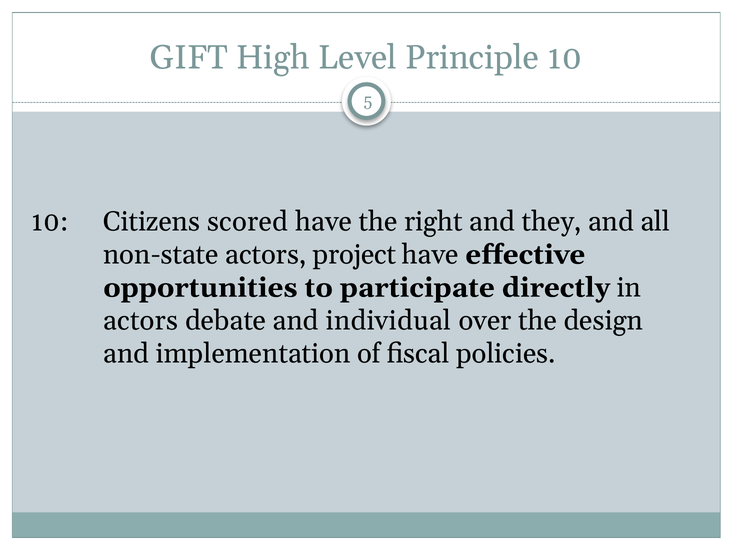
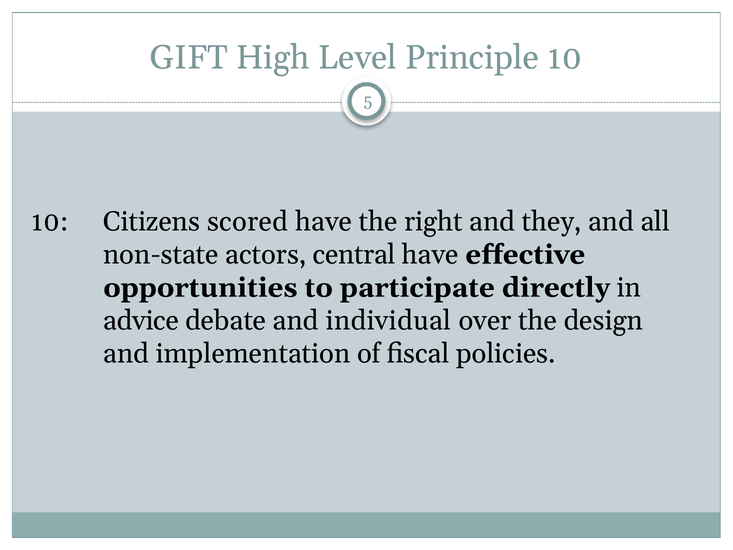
project: project -> central (354, 255)
actors: actors -> advice (141, 321)
